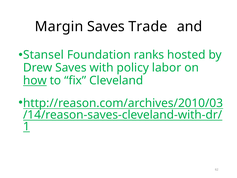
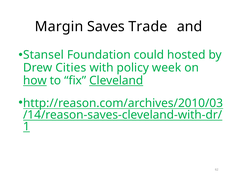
ranks: ranks -> could (149, 55)
Drew Saves: Saves -> Cities (71, 68)
labor: labor -> week (167, 68)
Cleveland underline: none -> present (116, 80)
